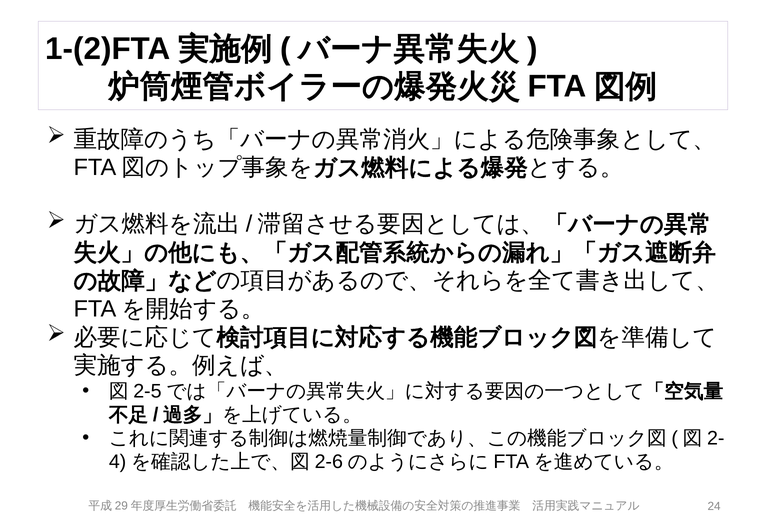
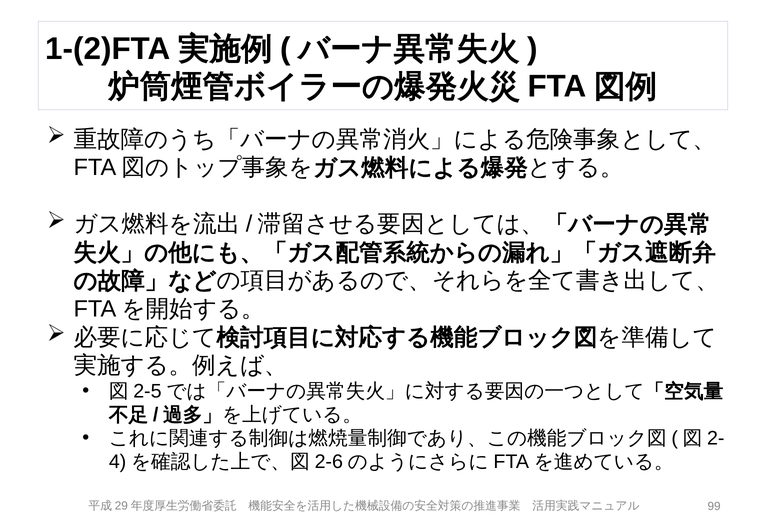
24: 24 -> 99 (714, 506)
